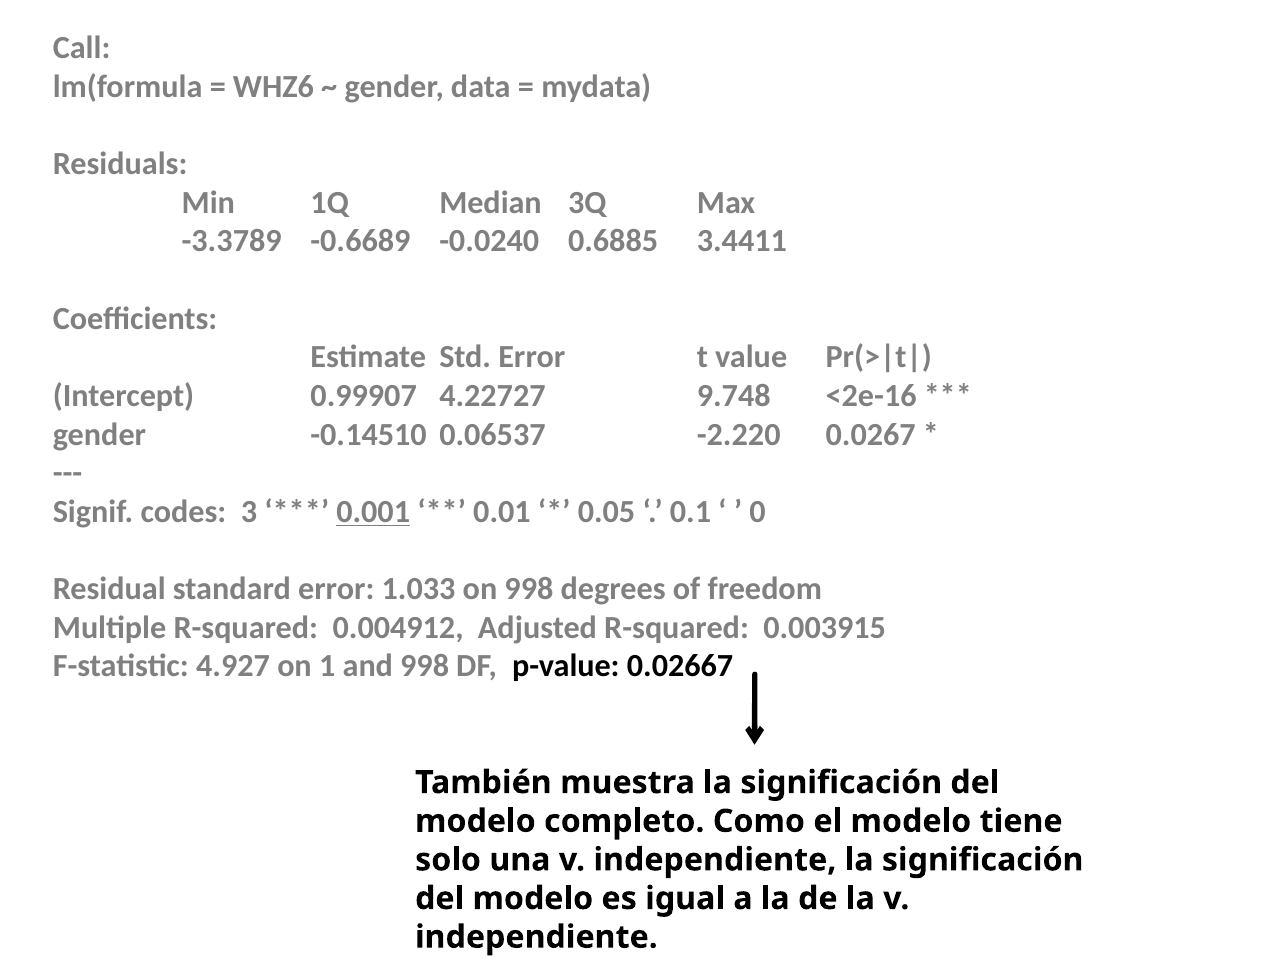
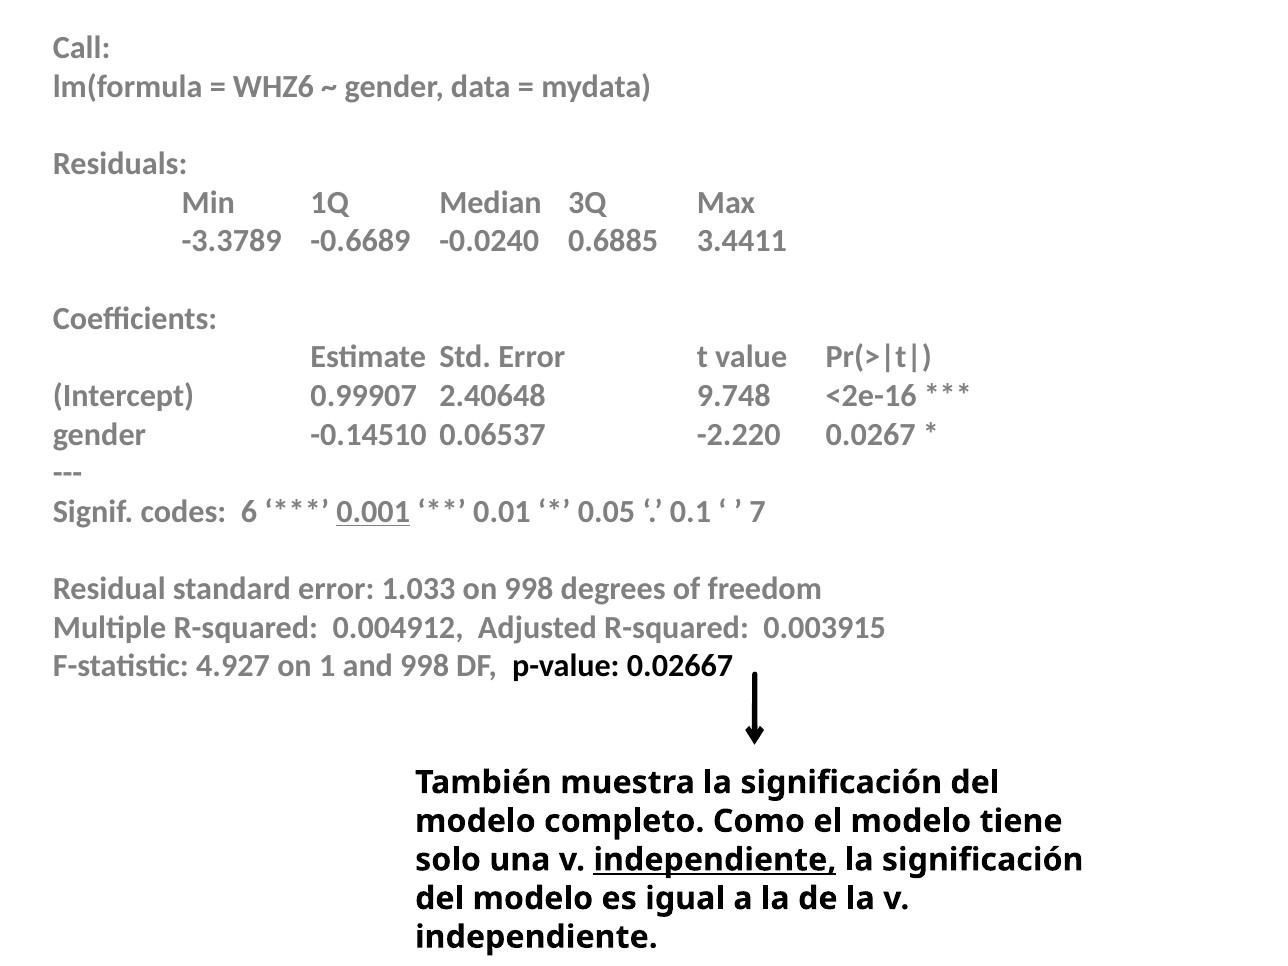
4.22727: 4.22727 -> 2.40648 (492, 396)
3: 3 -> 6 (249, 512)
0: 0 -> 7 (758, 512)
independiente underline: none -> present (715, 860)
